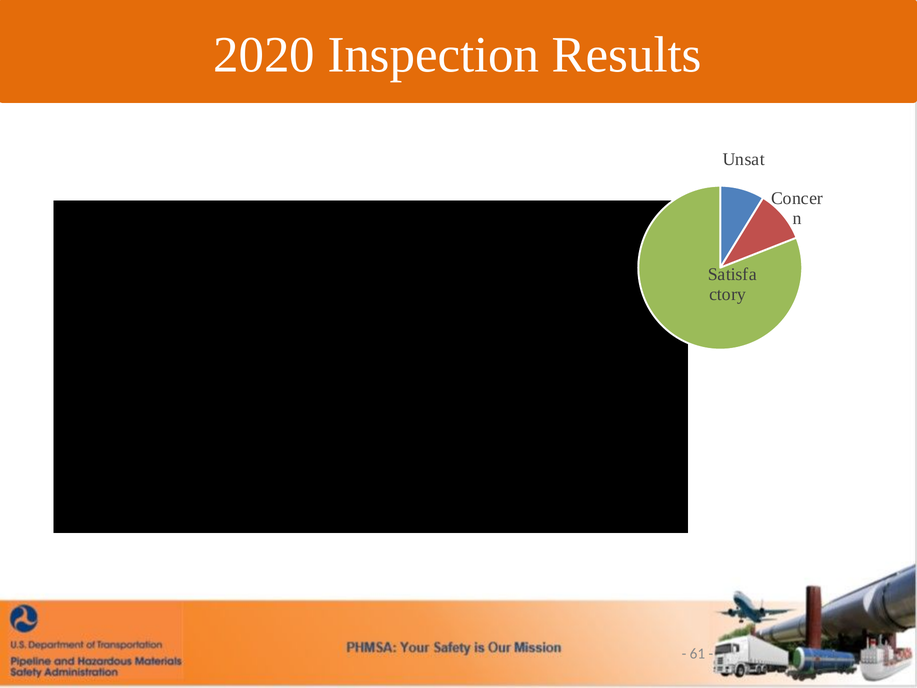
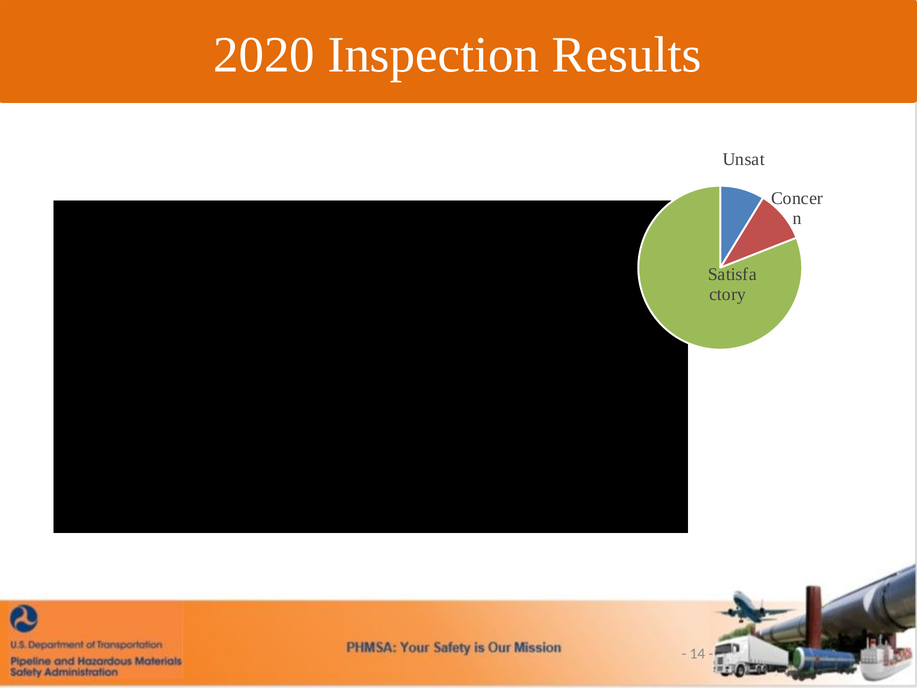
61: 61 -> 14 (697, 654)
